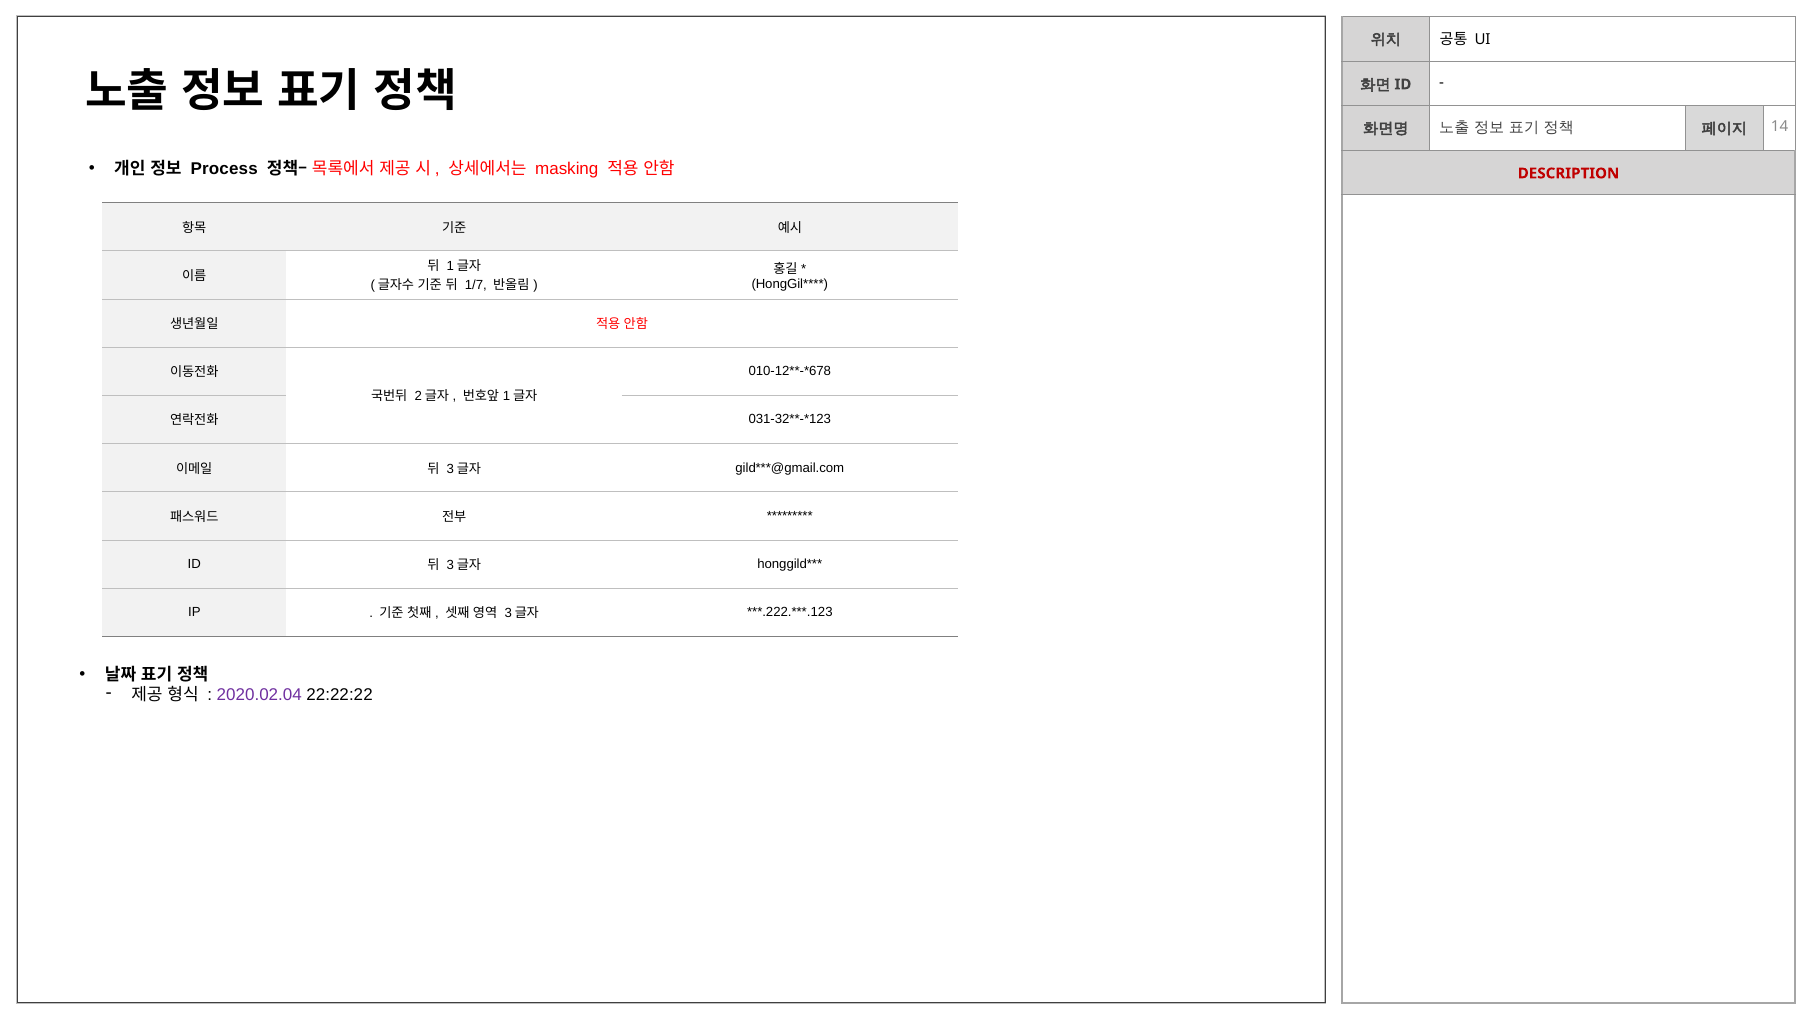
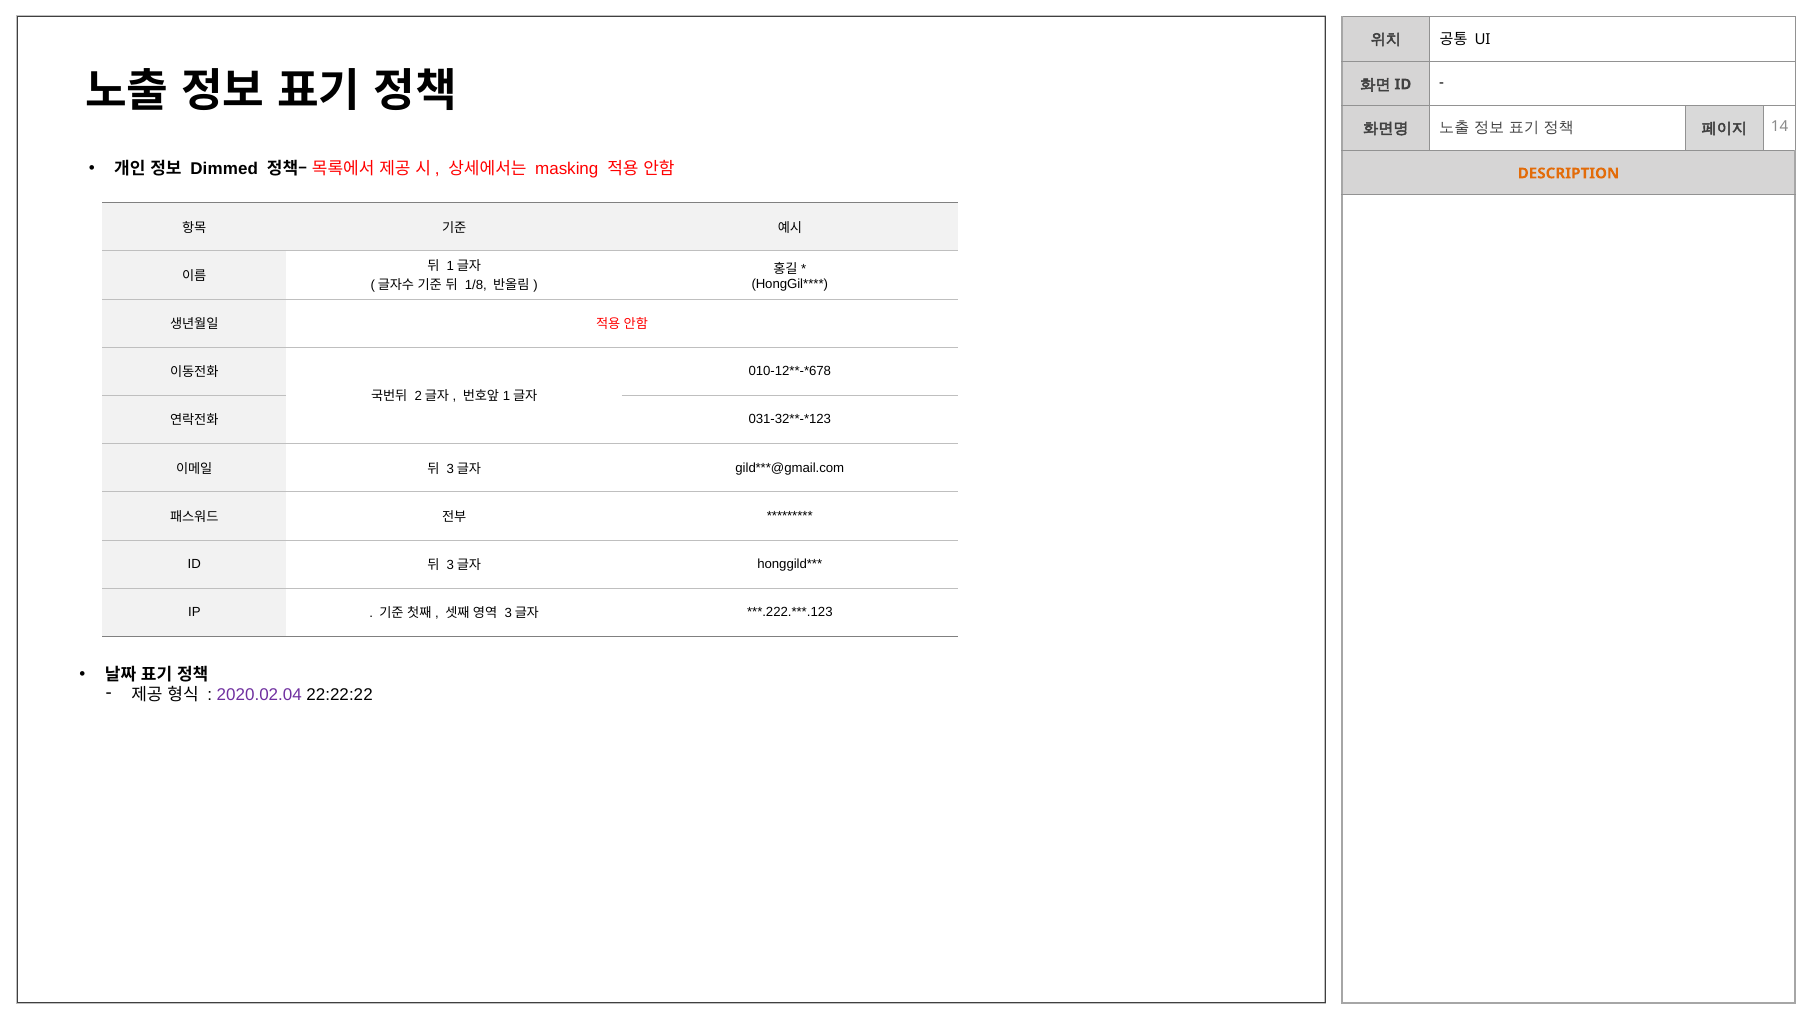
Process: Process -> Dimmed (224, 169)
DESCRIPTION colour: red -> orange (1569, 173)
1/7: 1/7 -> 1/8 (476, 286)
